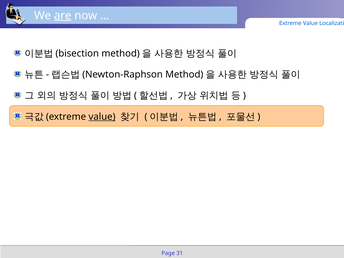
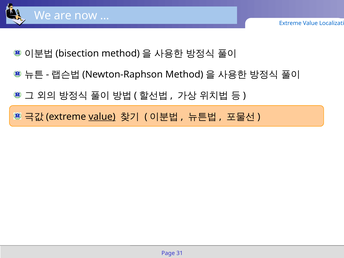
are underline: present -> none (63, 16)
